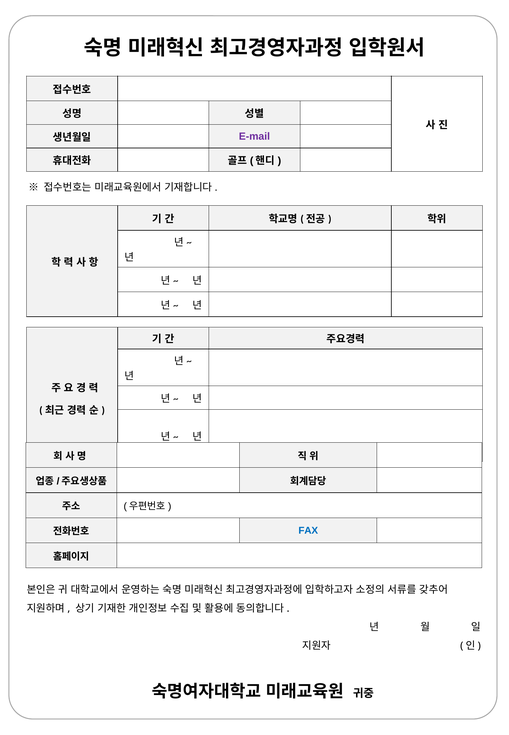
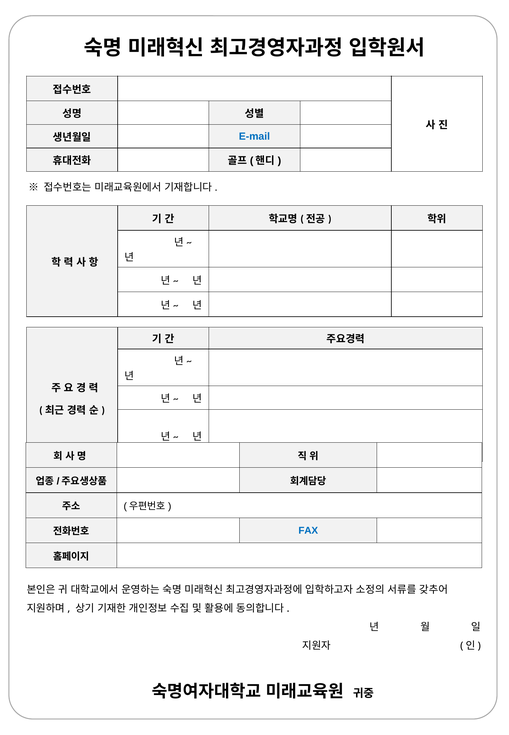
E-mail colour: purple -> blue (254, 136)
